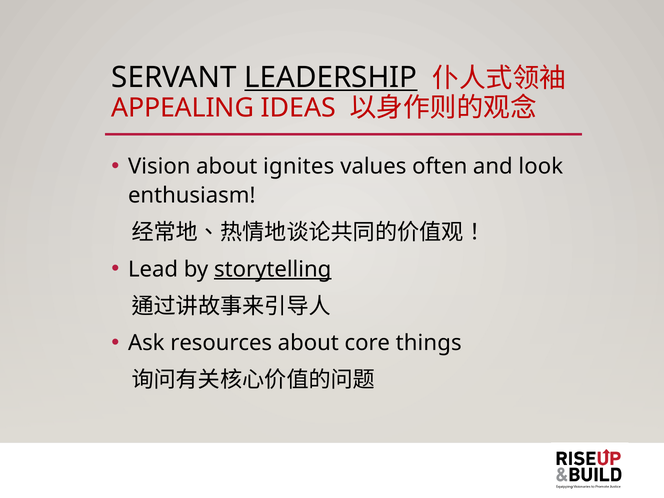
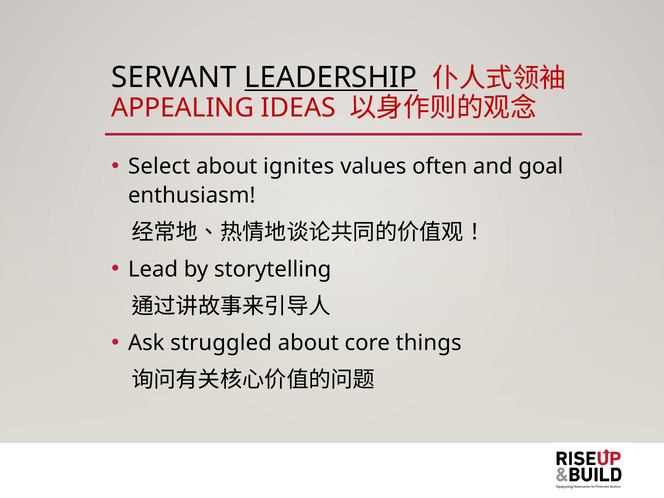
Vision: Vision -> Select (159, 167)
look: look -> goal (541, 167)
storytelling underline: present -> none (273, 269)
resources: resources -> struggled (221, 343)
